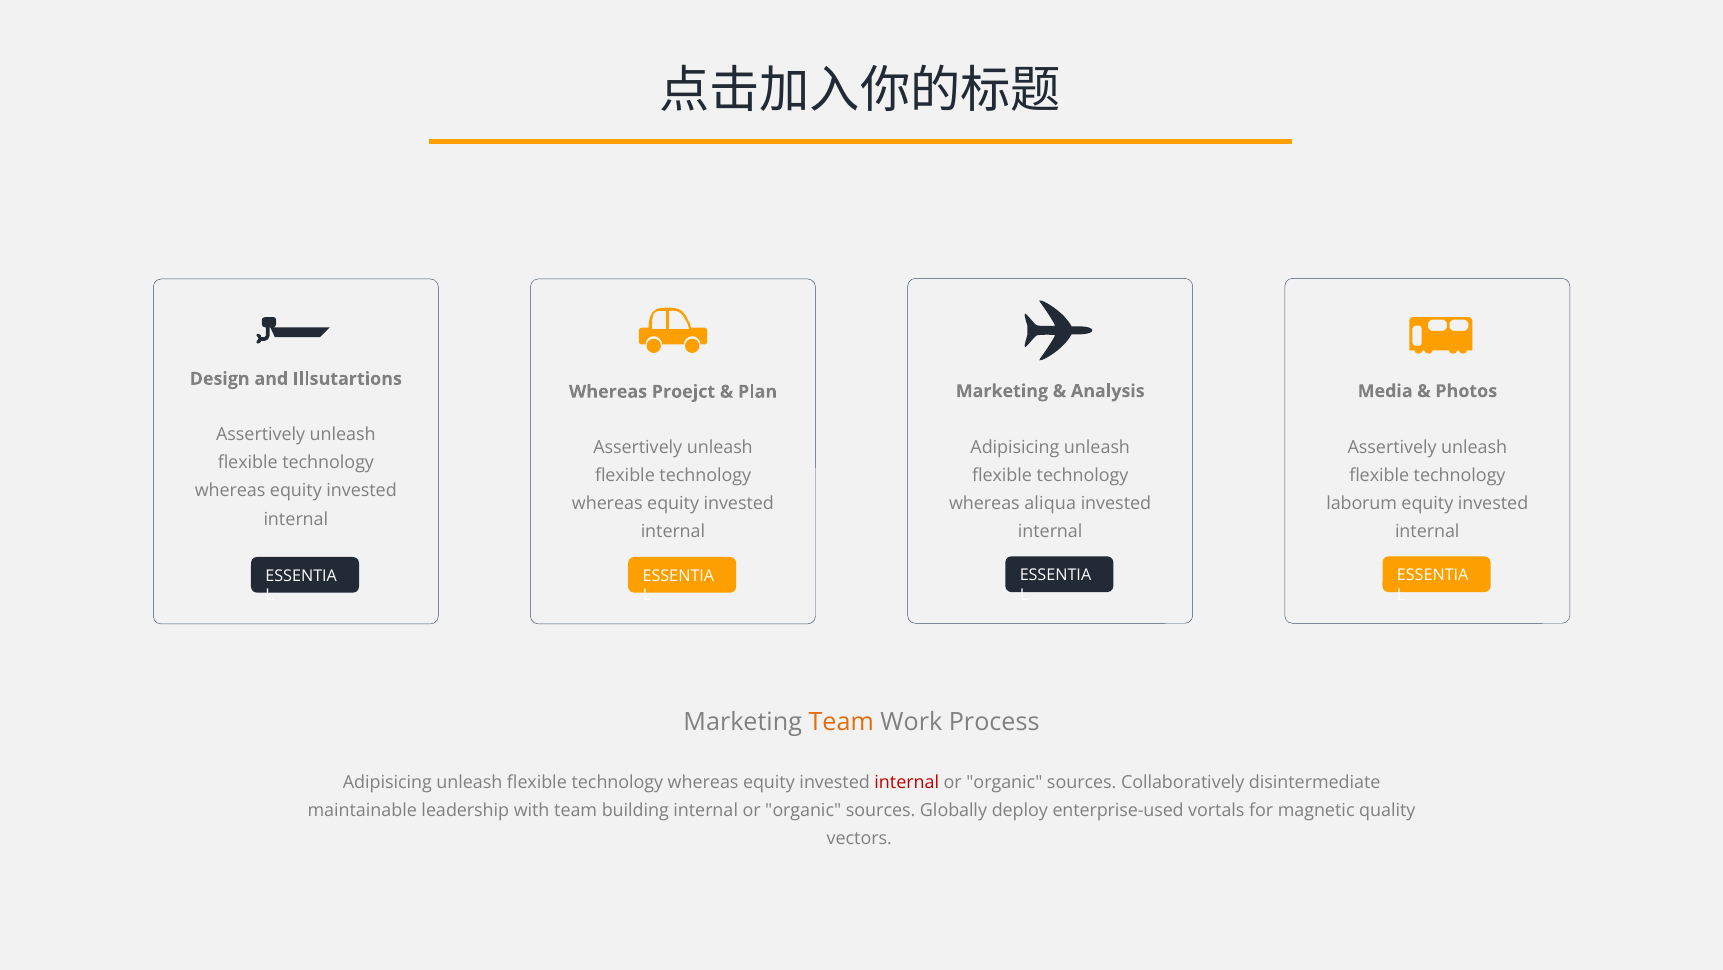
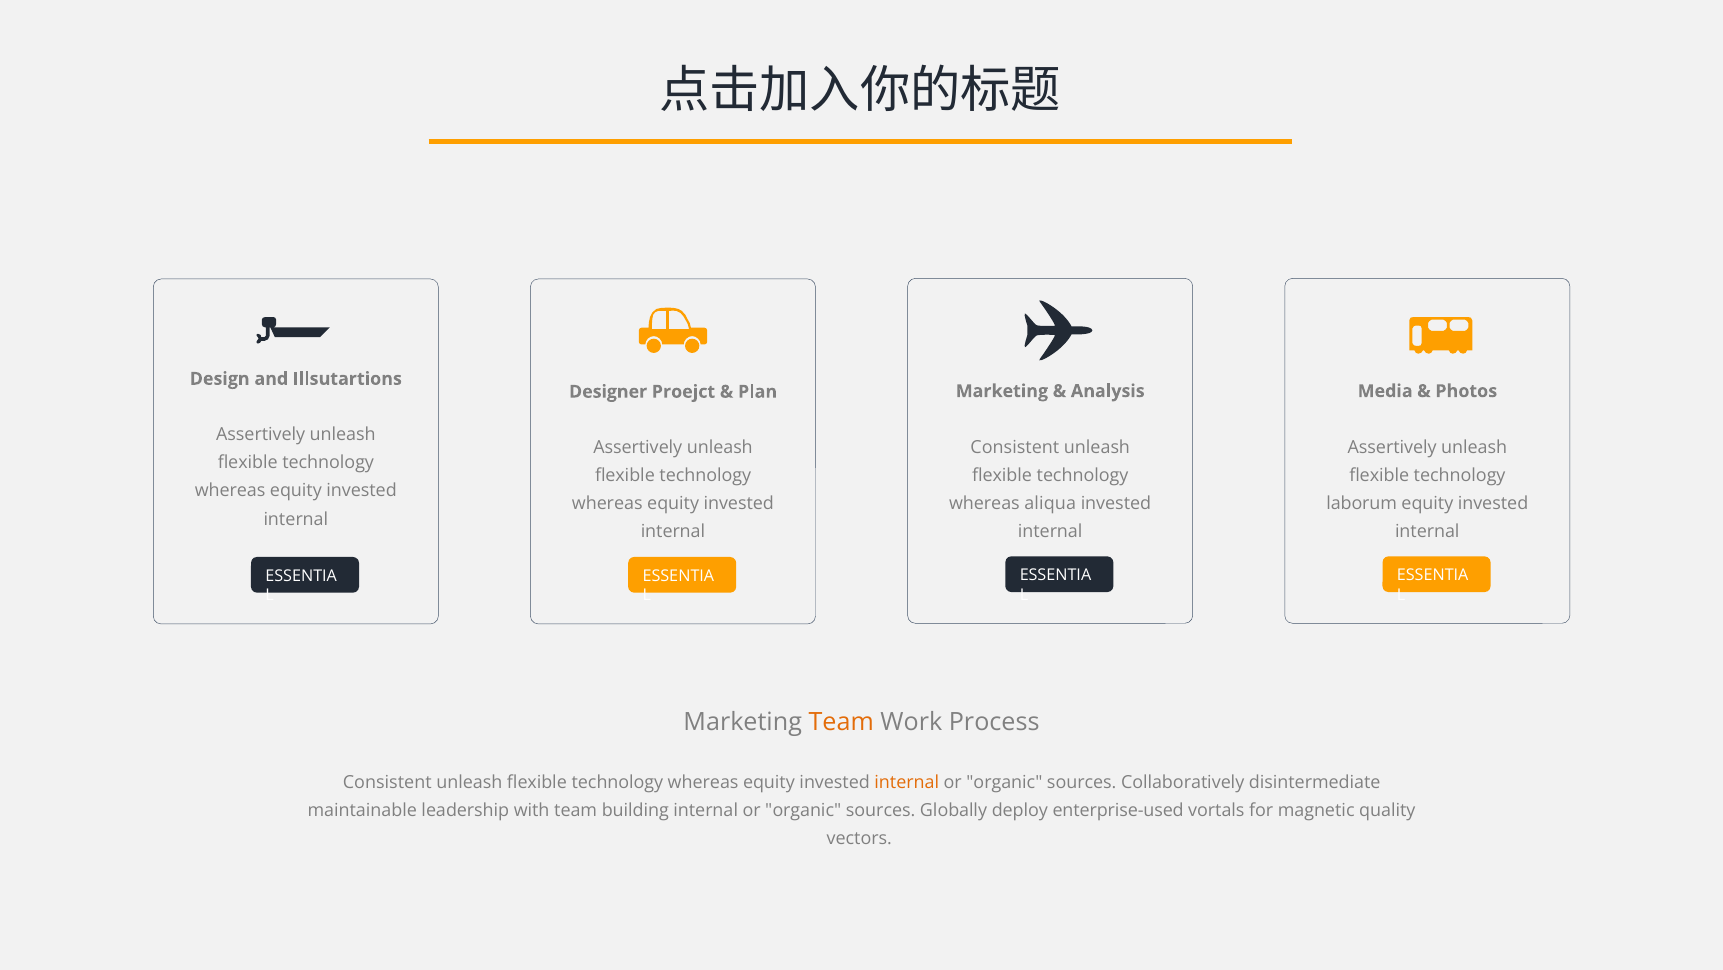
Whereas: Whereas -> Designer (608, 392)
Adipisicing: Adipisicing -> Consistent (1015, 447)
Adipisicing: Adipisicing -> Consistent (387, 782)
internal colour: red -> orange (907, 782)
